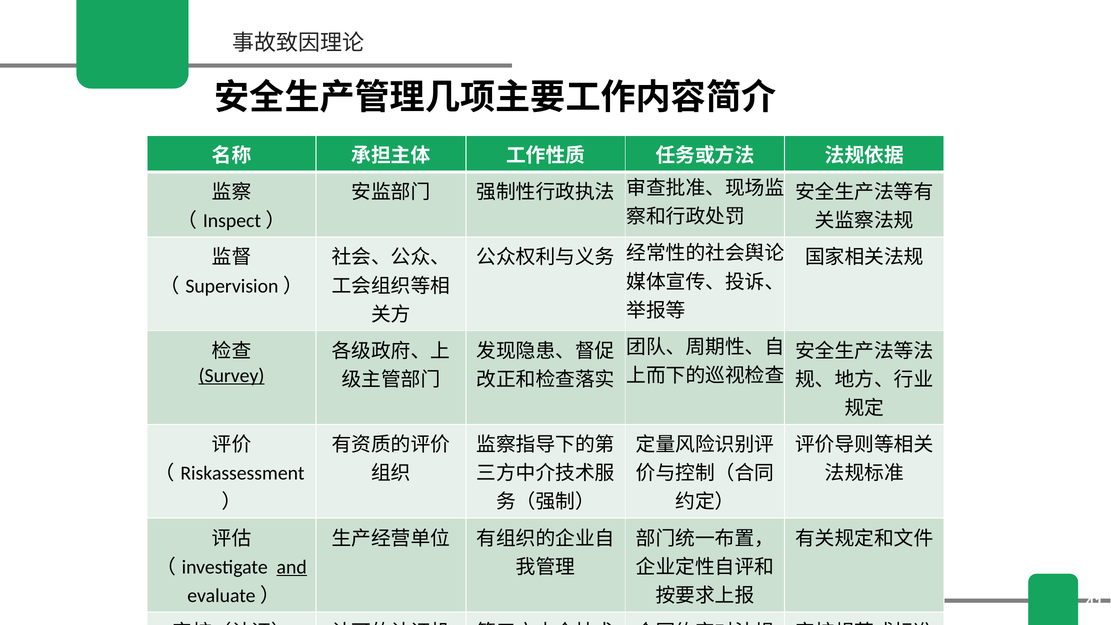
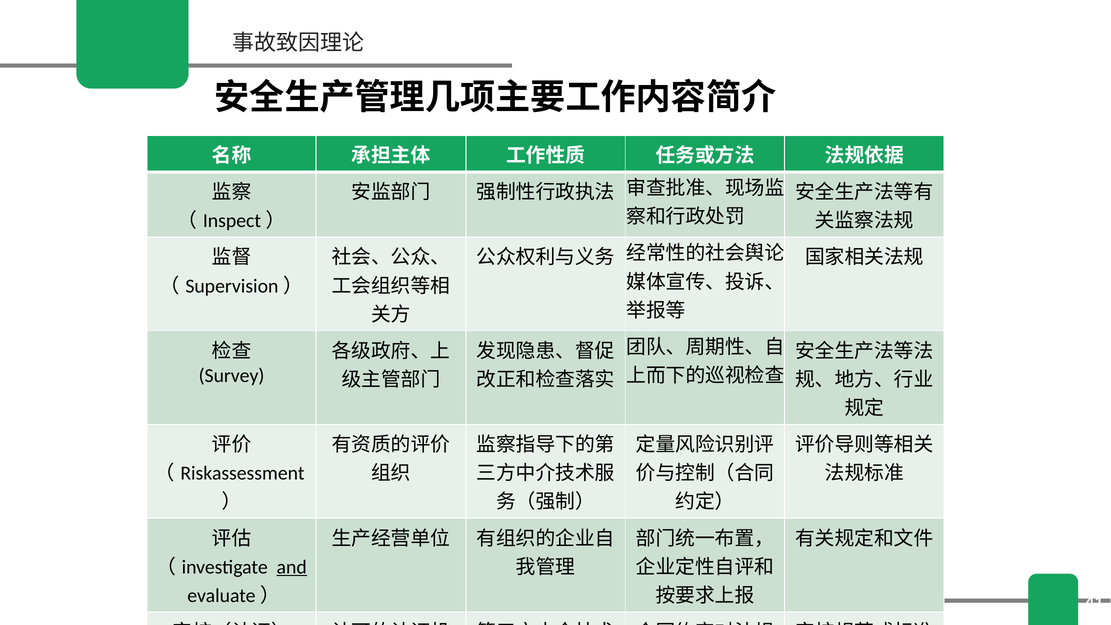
Survey underline: present -> none (232, 376)
